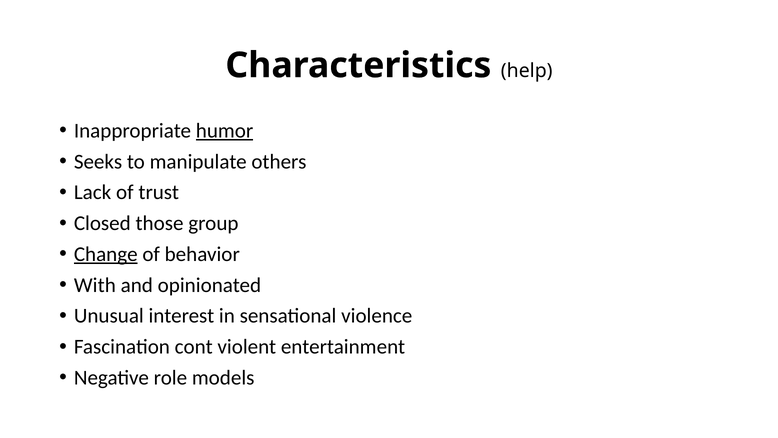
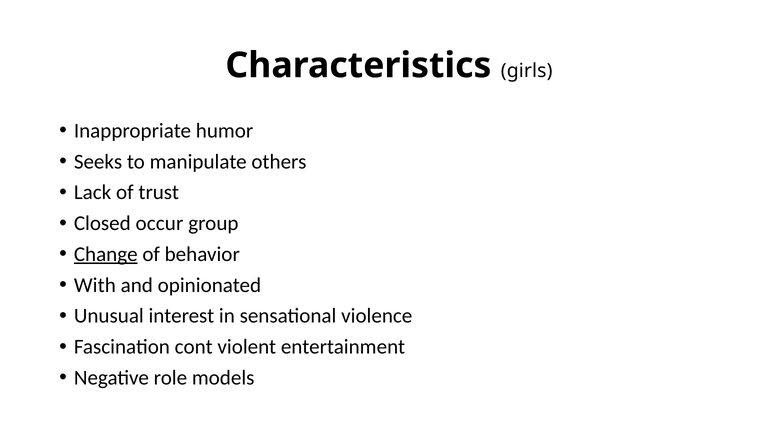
help: help -> girls (527, 71)
humor underline: present -> none (225, 131)
those: those -> occur (159, 223)
